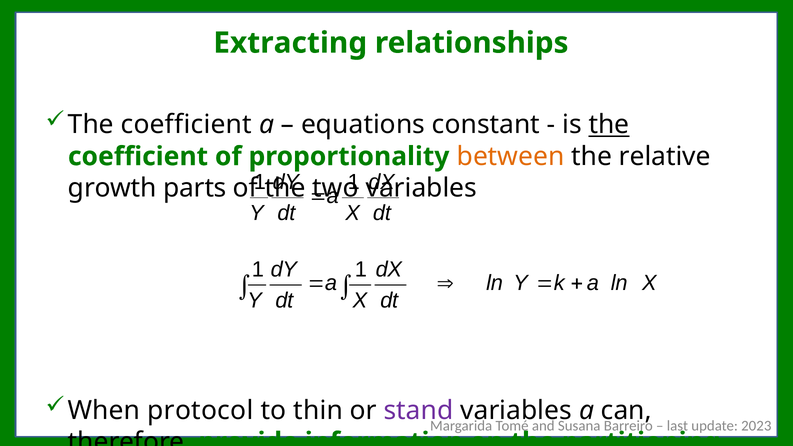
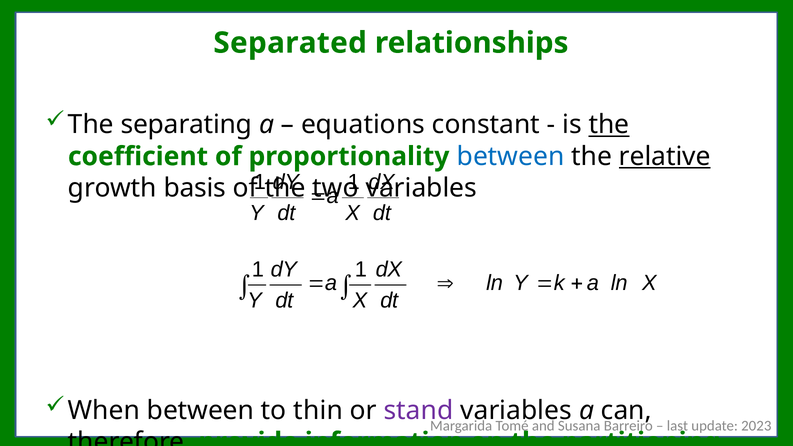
Extracting: Extracting -> Separated (290, 43)
coefficient: coefficient -> separating (186, 125)
between colour: orange -> blue (511, 156)
relative underline: none -> present (665, 156)
growth parts: parts -> basis (195, 188)
When protocol: protocol -> between (201, 410)
